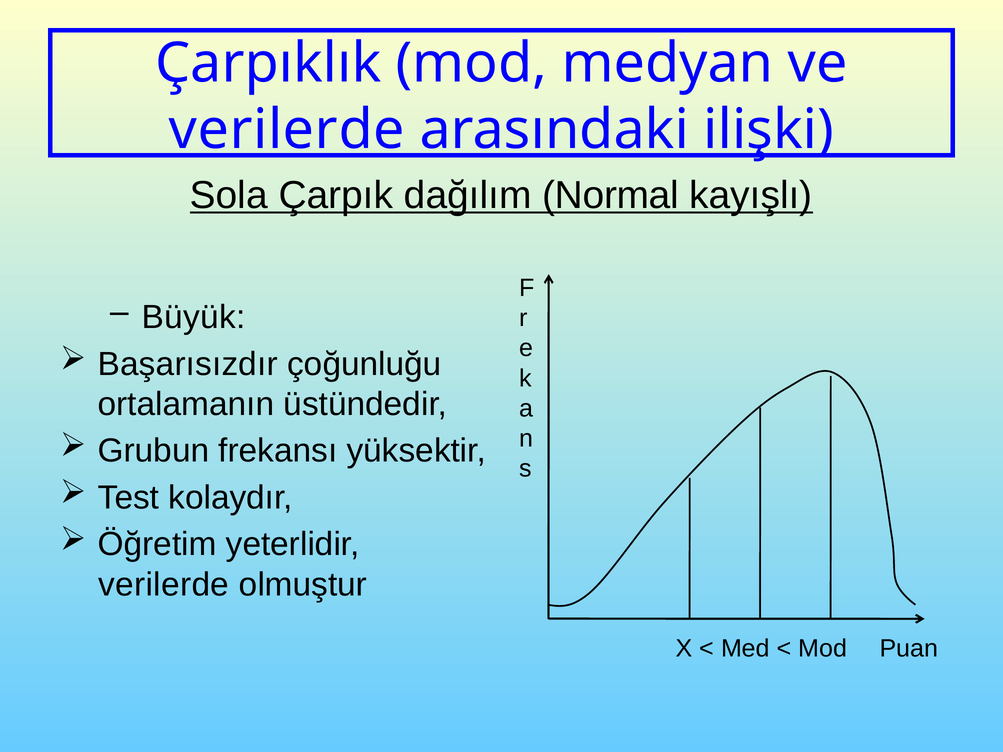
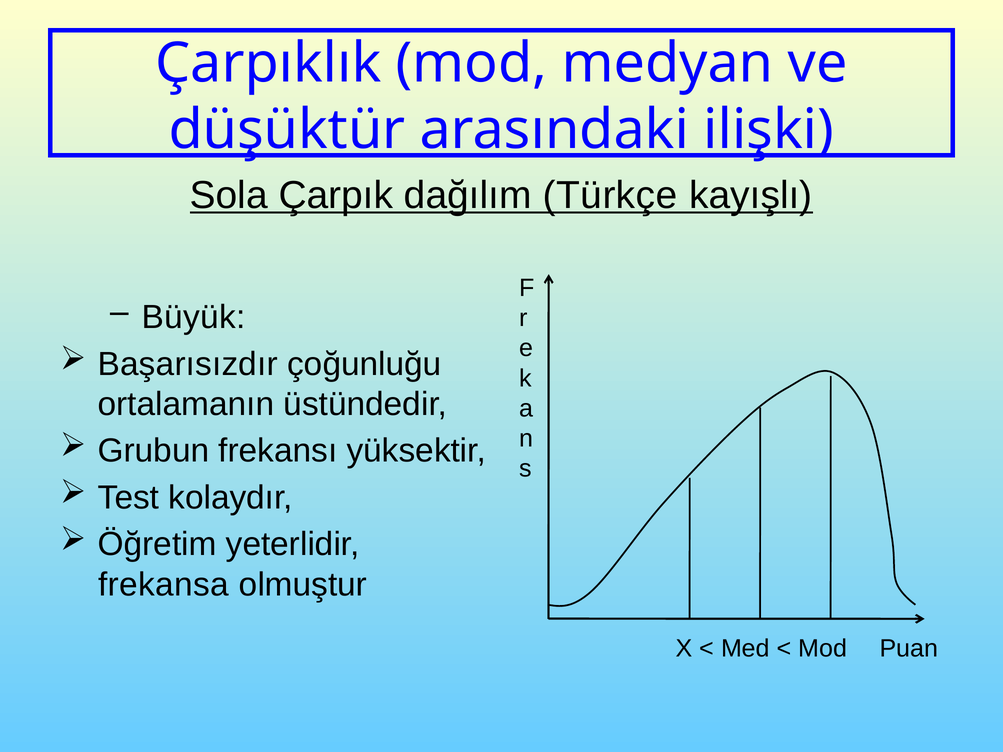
verilerde: verilerde -> düşüktür (287, 130)
Normal: Normal -> Türkçe (610, 196)
verilerde: verilerde -> frekansa (164, 585)
